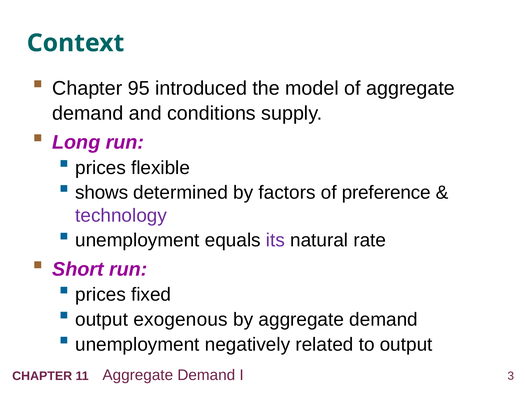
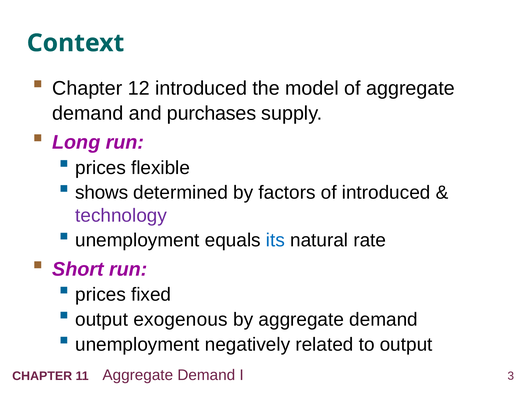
95: 95 -> 12 (139, 88)
conditions: conditions -> purchases (212, 113)
of preference: preference -> introduced (386, 193)
its colour: purple -> blue (275, 240)
